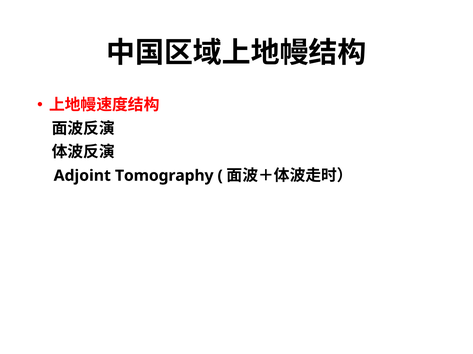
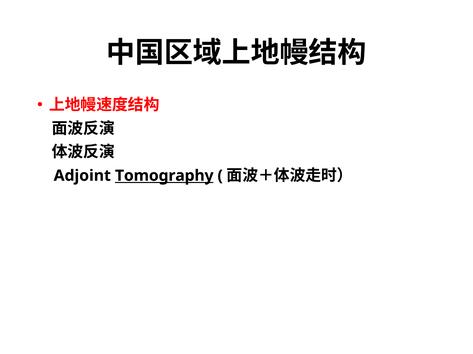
Tomography underline: none -> present (164, 176)
